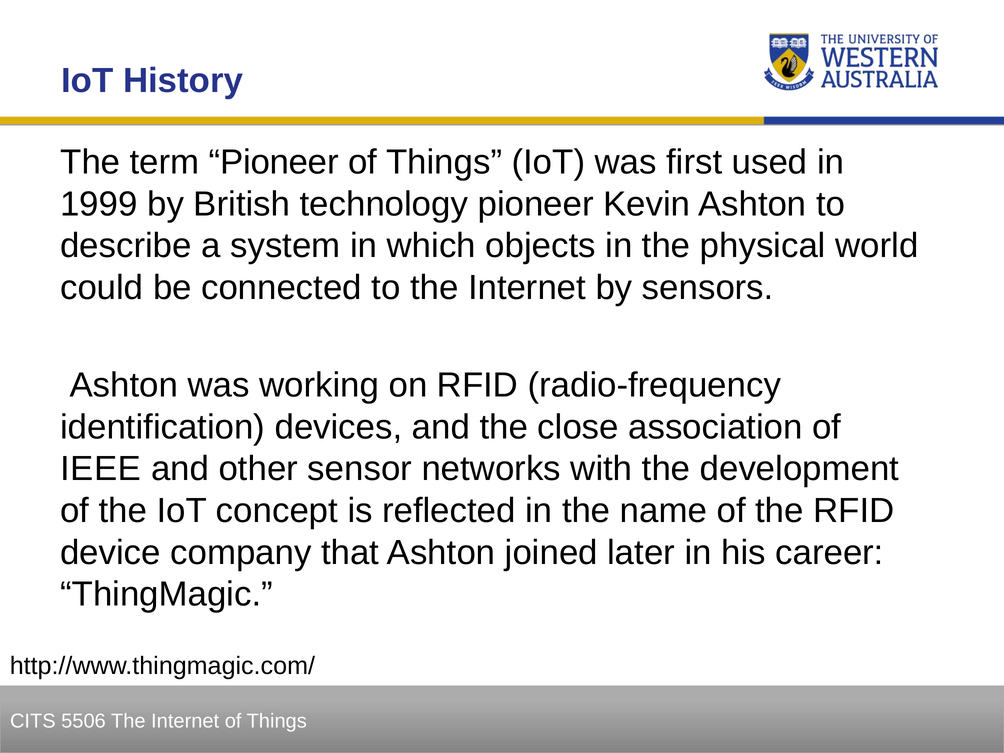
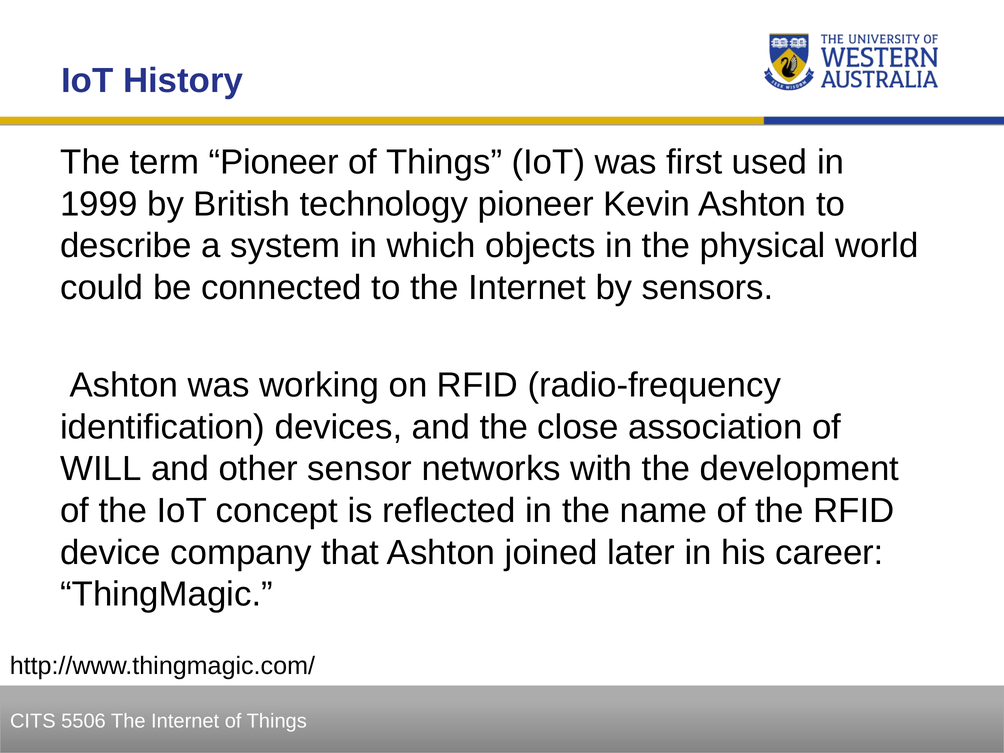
IEEE: IEEE -> WILL (101, 469)
